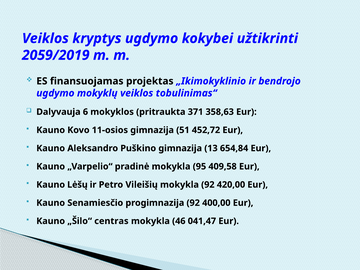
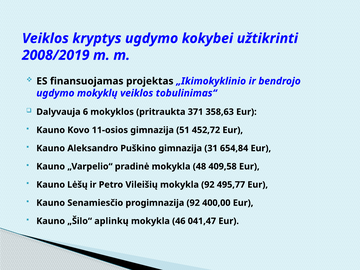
2059/2019: 2059/2019 -> 2008/2019 (56, 55)
13: 13 -> 31 (211, 148)
95: 95 -> 48 (199, 166)
420,00: 420,00 -> 495,77 (231, 185)
centras: centras -> aplinkų (111, 221)
